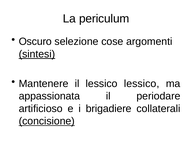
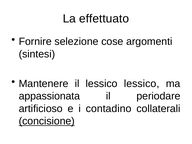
periculum: periculum -> effettuato (104, 19)
Oscuro: Oscuro -> Fornire (35, 42)
sintesi underline: present -> none (37, 54)
brigadiere: brigadiere -> contadino (109, 109)
